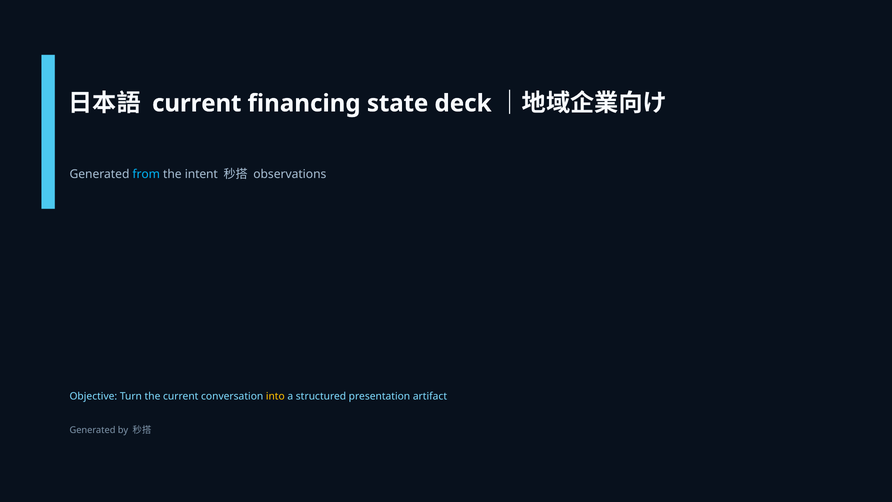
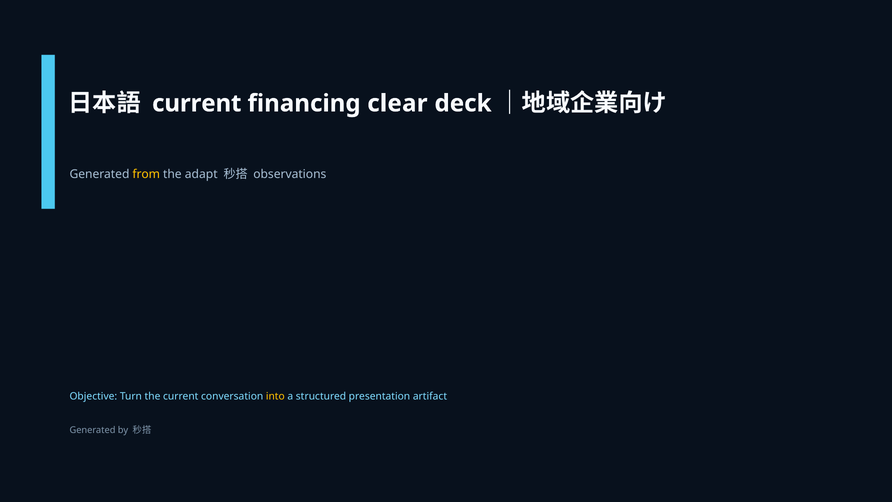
state: state -> clear (397, 103)
from colour: light blue -> yellow (146, 174)
intent: intent -> adapt (201, 174)
